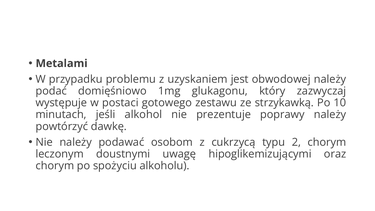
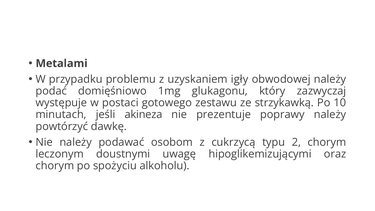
jest: jest -> igły (240, 79)
alkohol: alkohol -> akineza (144, 115)
